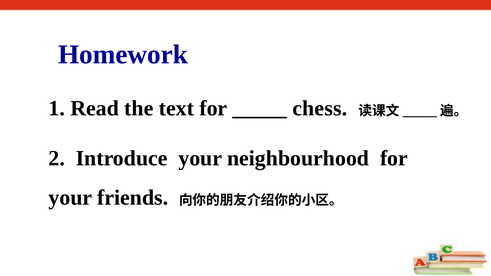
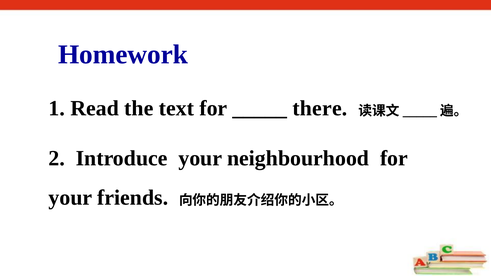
chess: chess -> there (320, 108)
